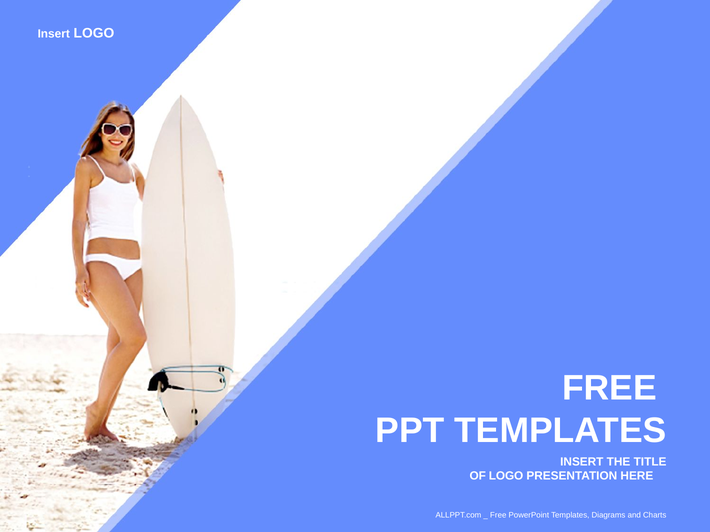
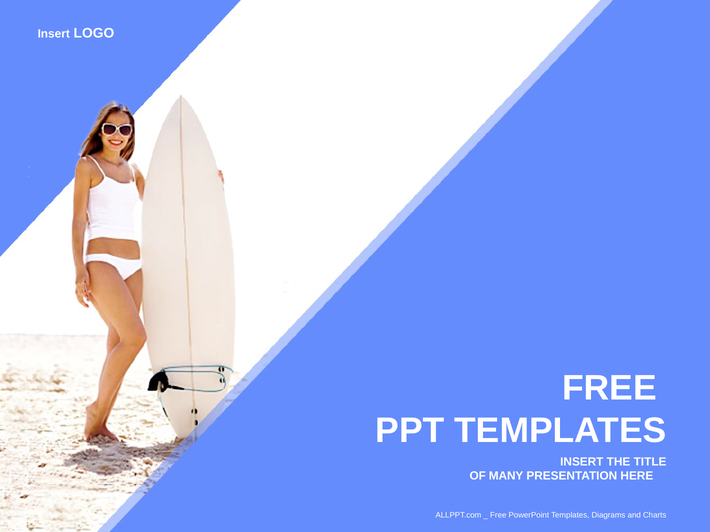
OF LOGO: LOGO -> MANY (506, 476)
